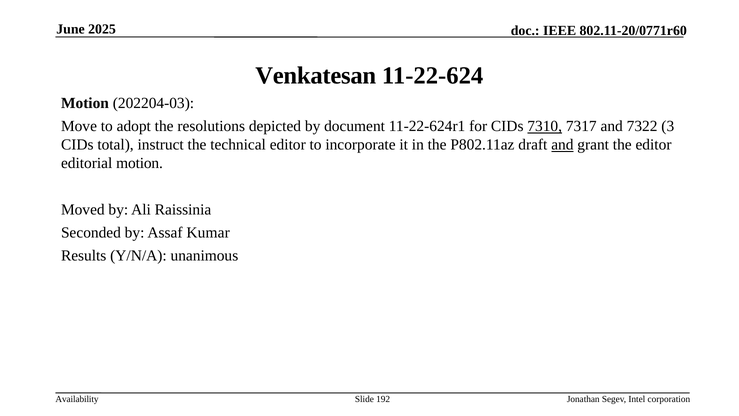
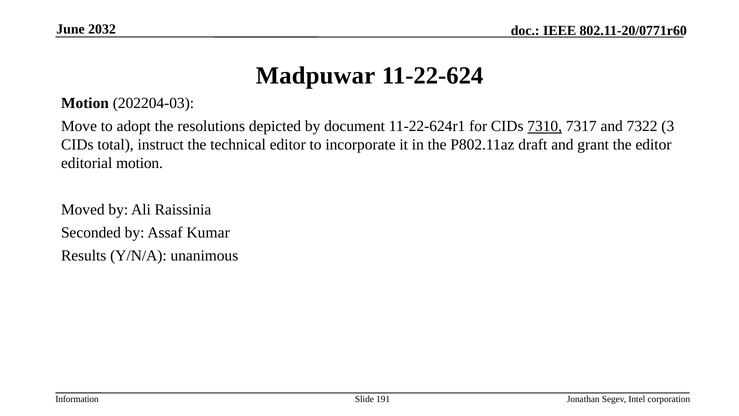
2025: 2025 -> 2032 (102, 29)
Venkatesan: Venkatesan -> Madpuwar (315, 76)
and underline: present -> none (562, 145)
Availability: Availability -> Information (77, 399)
192: 192 -> 191 (383, 399)
